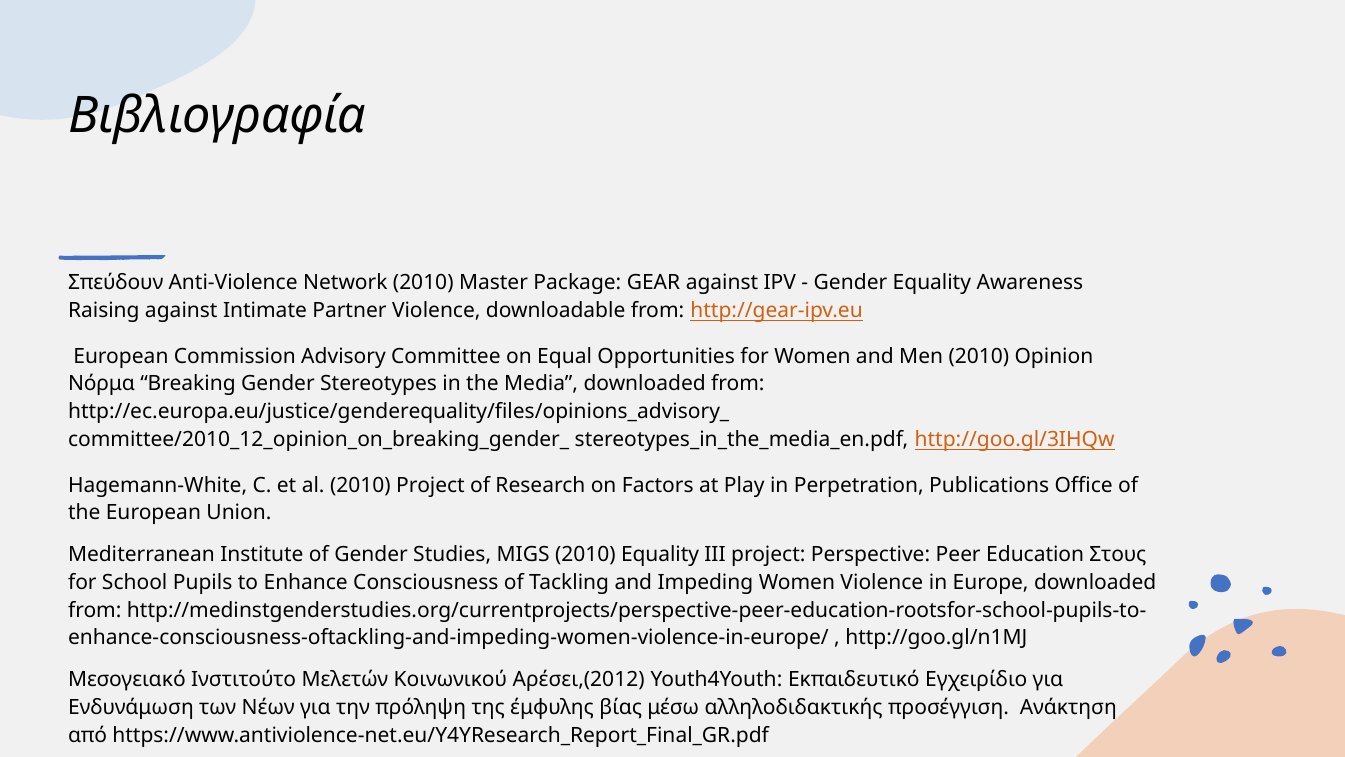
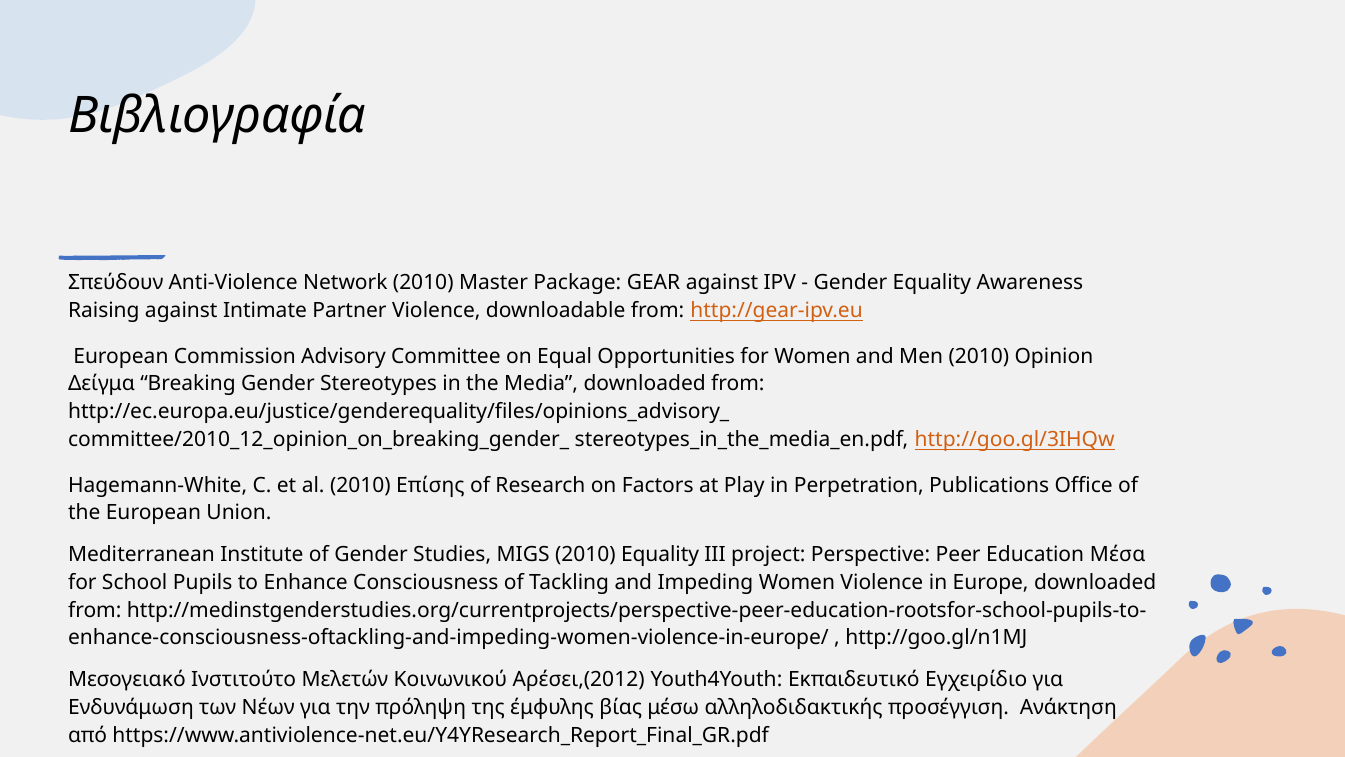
Νόρμα: Νόρμα -> Δείγμα (101, 384)
2010 Project: Project -> Επίσης (430, 485)
Στους: Στους -> Μέσα (1118, 554)
